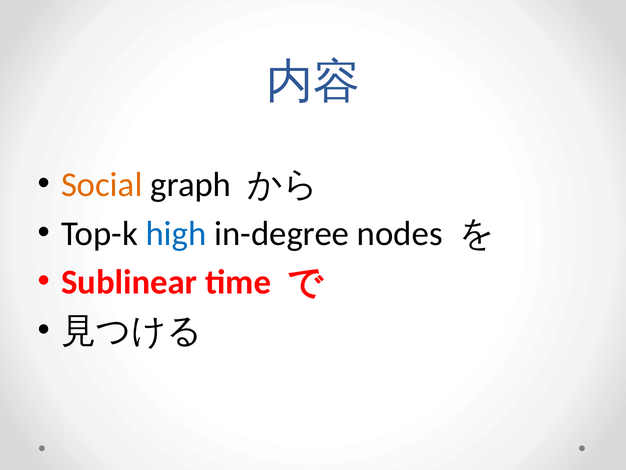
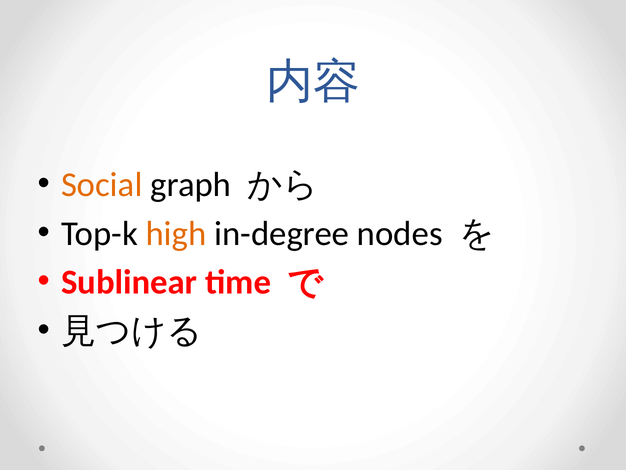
high colour: blue -> orange (176, 233)
